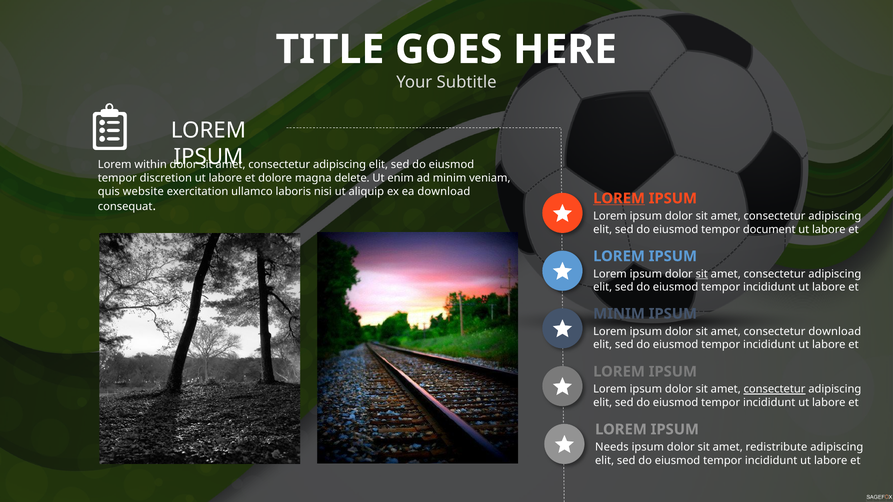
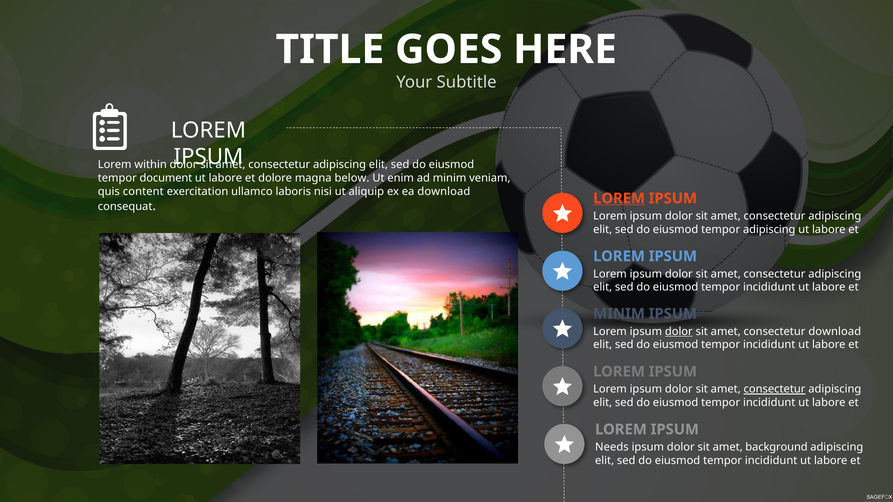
discretion: discretion -> document (166, 178)
delete: delete -> below (352, 178)
website: website -> content (143, 192)
tempor document: document -> adipiscing (769, 230)
sit underline: present -> none (702, 274)
dolor underline: none -> present (679, 332)
redistribute: redistribute -> background (777, 447)
